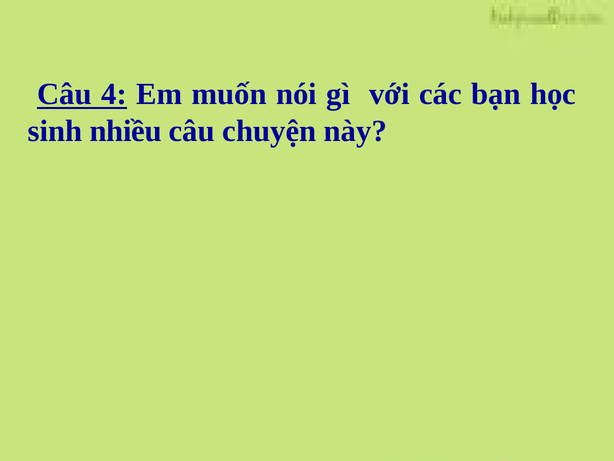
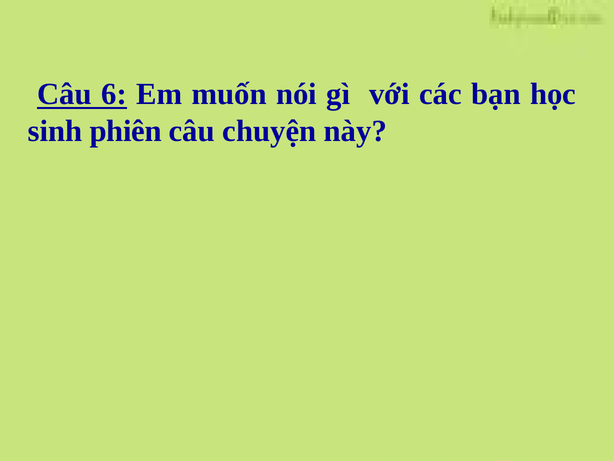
4: 4 -> 6 (114, 94)
nhiều: nhiều -> phiên (126, 131)
